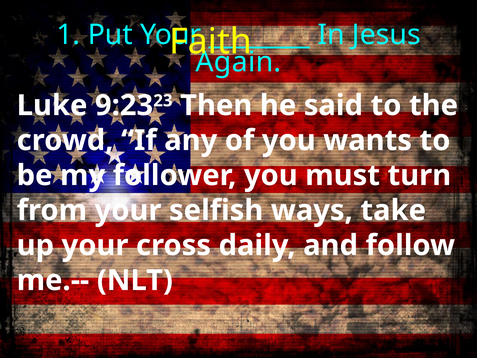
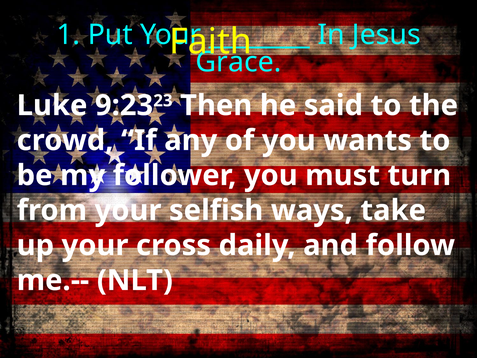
Again: Again -> Grace (238, 62)
